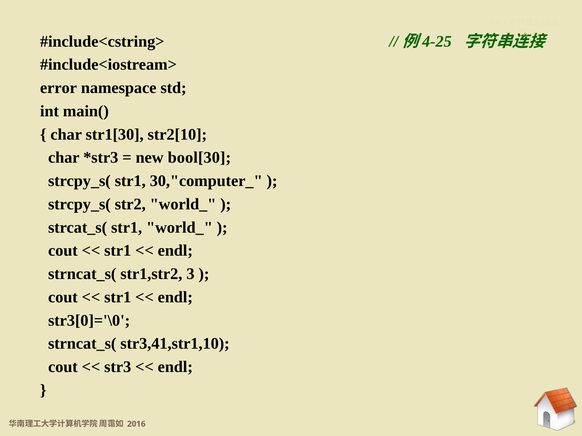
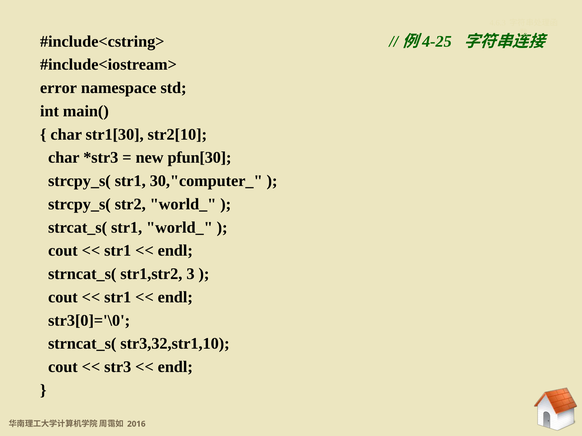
bool[30: bool[30 -> pfun[30 (199, 158)
str3,41,str1,10: str3,41,str1,10 -> str3,32,str1,10 (175, 344)
